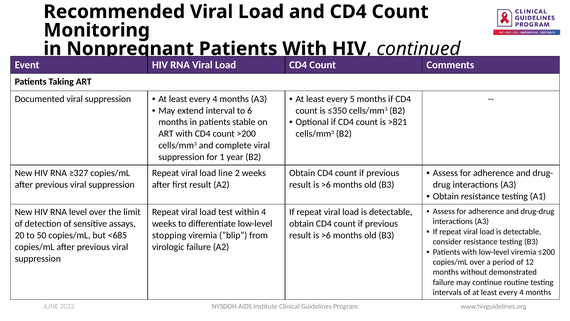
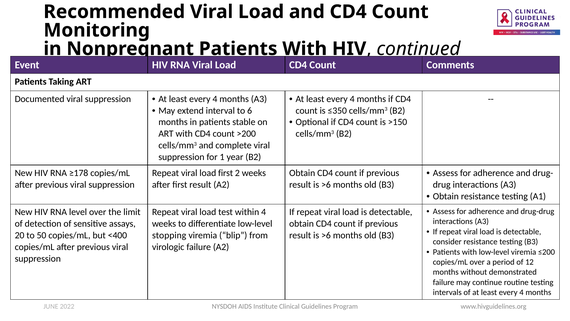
5: 5 -> 4 (352, 99)
>821: >821 -> >150 (398, 122)
≥327: ≥327 -> ≥178 (79, 173)
load line: line -> first (226, 173)
<685: <685 -> <400 (117, 235)
